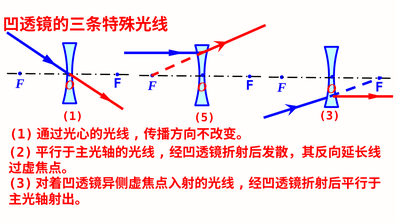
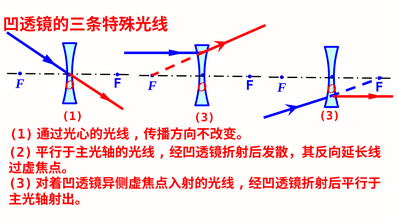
1 5: 5 -> 3 (204, 118)
